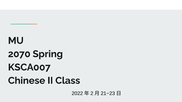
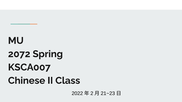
2070: 2070 -> 2072 (19, 54)
